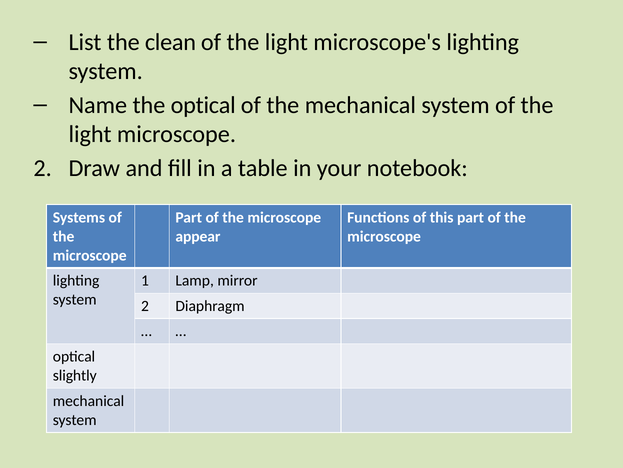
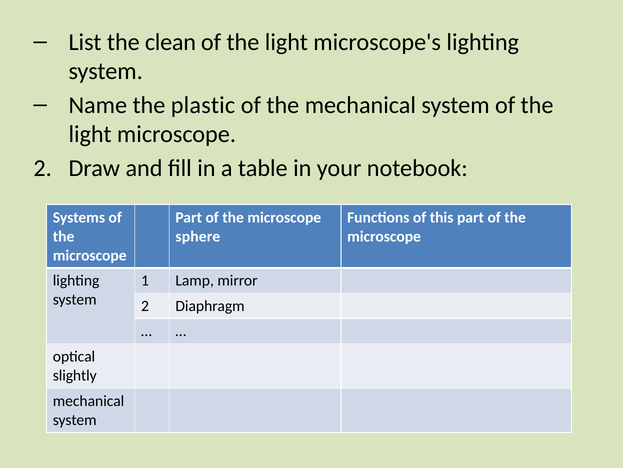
the optical: optical -> plastic (203, 105)
appear: appear -> sphere (198, 236)
